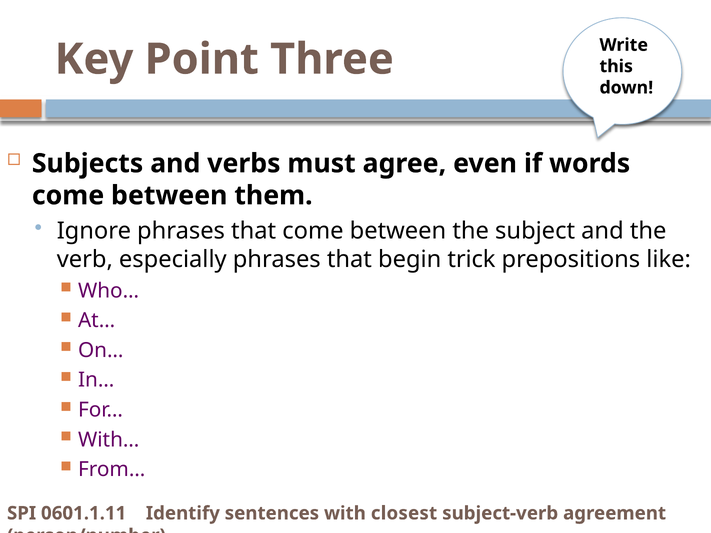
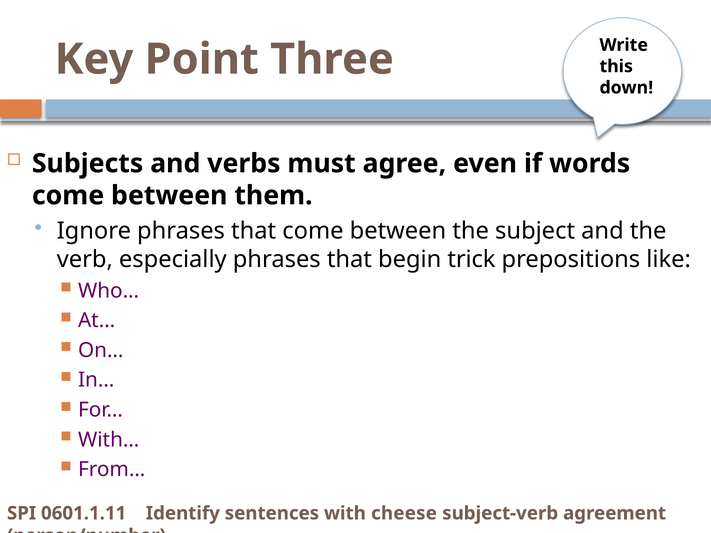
closest: closest -> cheese (404, 513)
